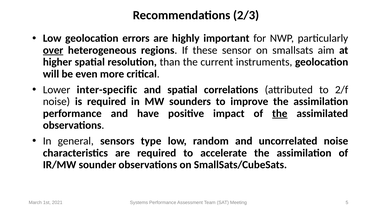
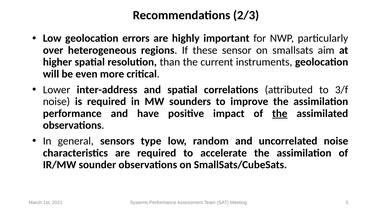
over underline: present -> none (53, 50)
inter-specific: inter-specific -> inter-address (107, 90)
2/f: 2/f -> 3/f (342, 90)
